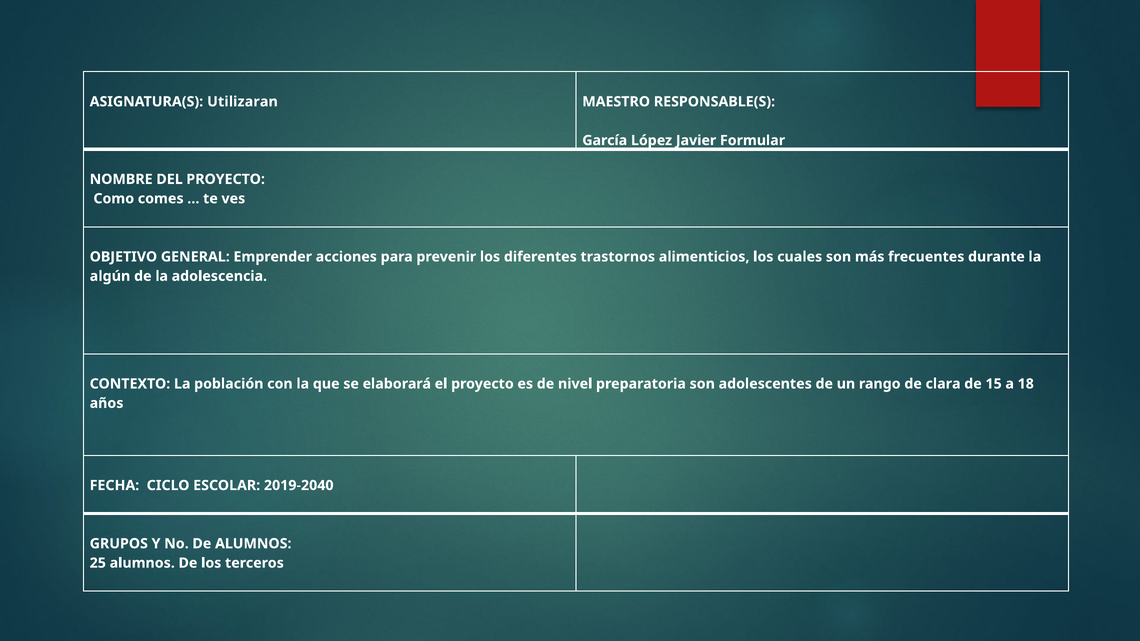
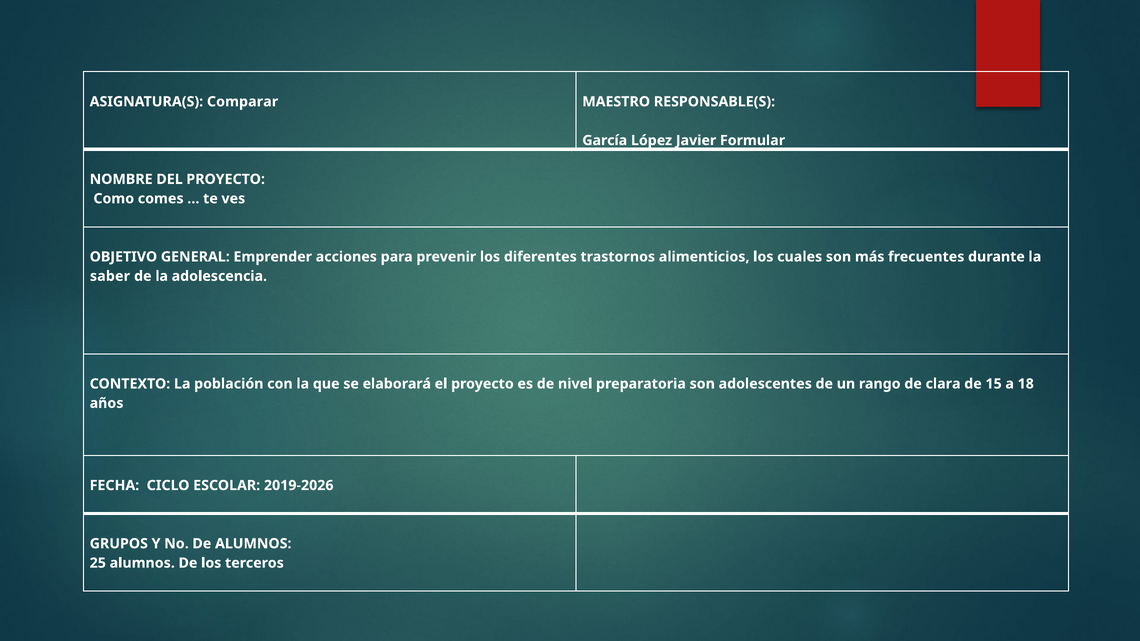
Utilizaran: Utilizaran -> Comparar (243, 102)
algún: algún -> saber (110, 276)
2019-2040: 2019-2040 -> 2019-2026 (299, 486)
